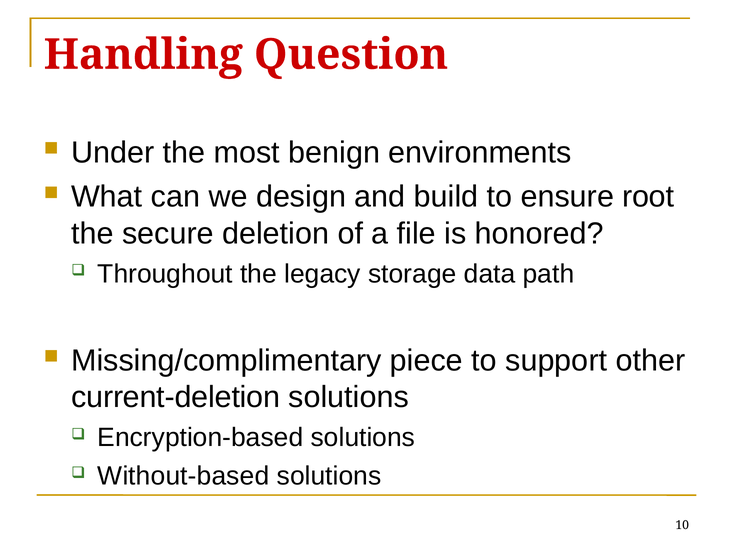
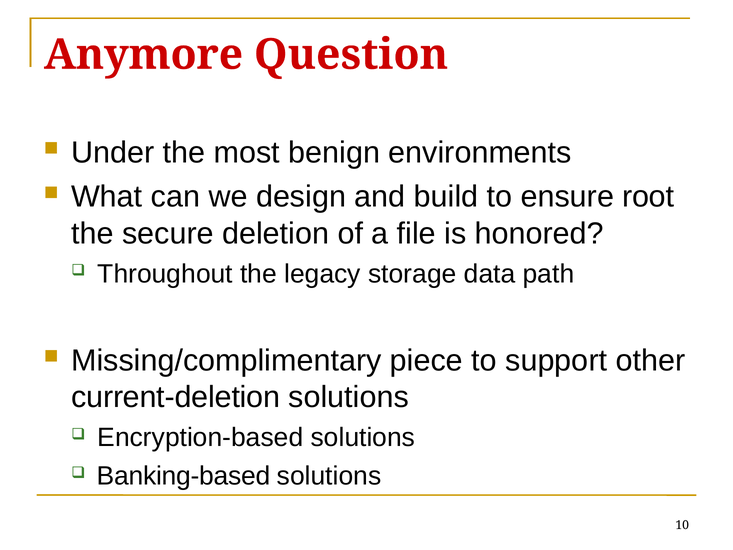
Handling: Handling -> Anymore (143, 55)
Without-based: Without-based -> Banking-based (184, 476)
